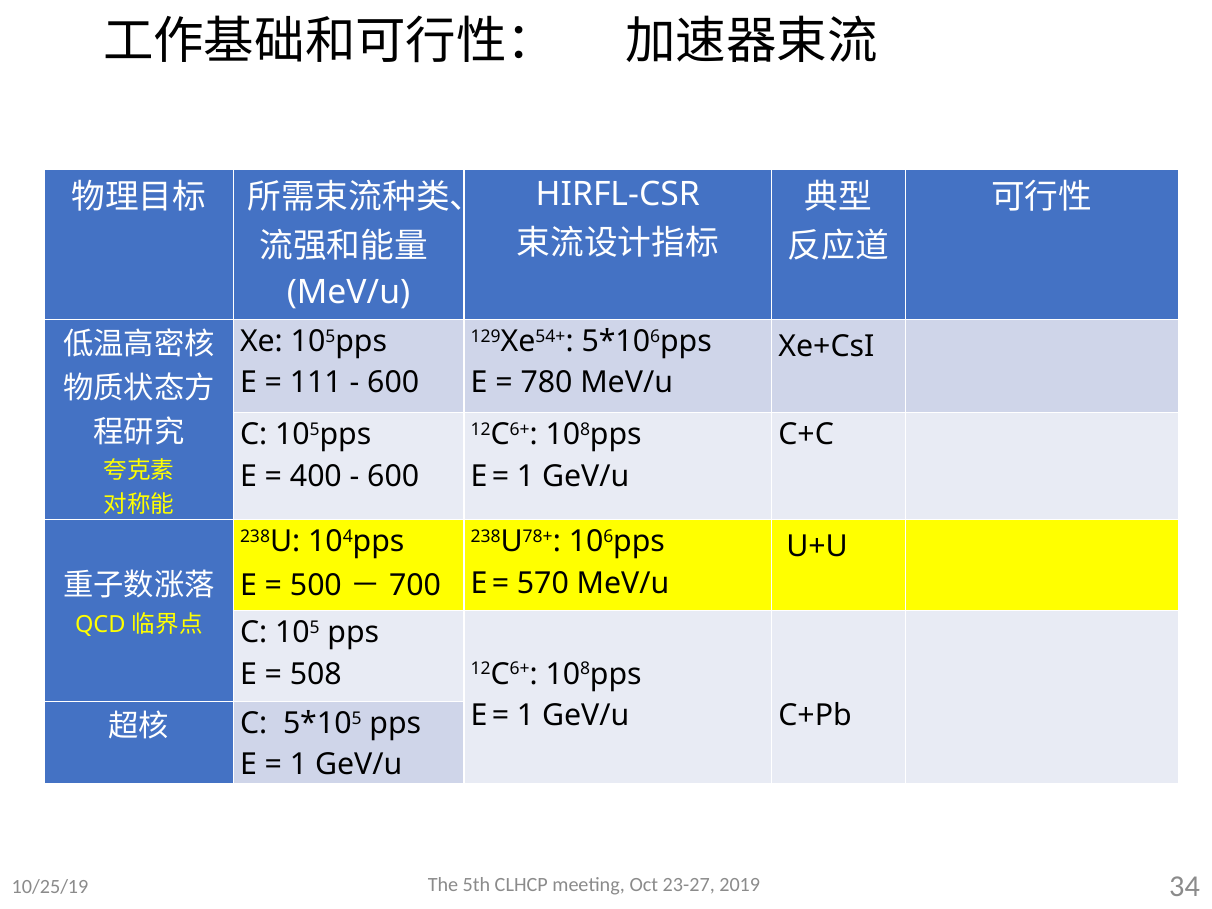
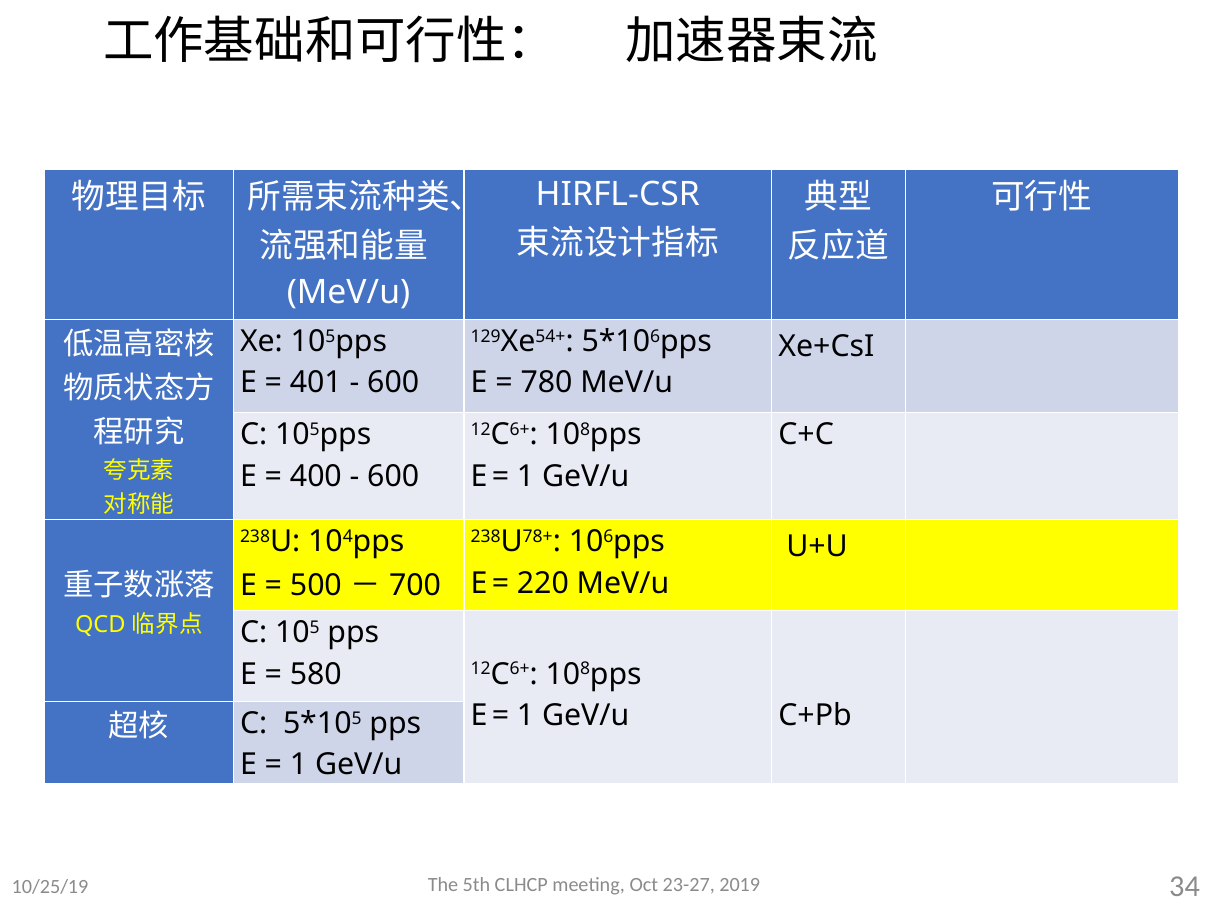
111: 111 -> 401 (316, 383)
570: 570 -> 220 (543, 583)
508: 508 -> 580 (316, 674)
